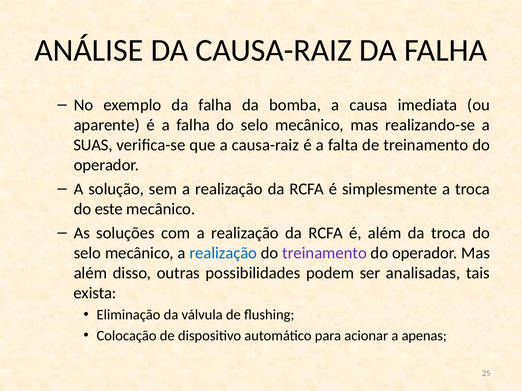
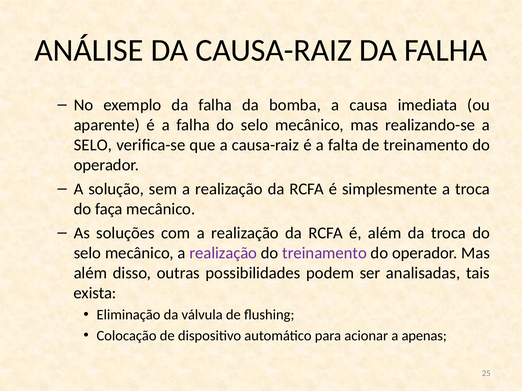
SUAS: SUAS -> SELO (93, 145)
este: este -> faça (109, 209)
realização colour: blue -> purple (223, 253)
